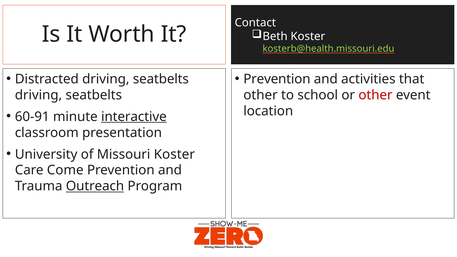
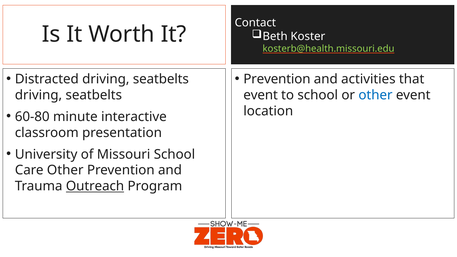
other: other -> event (261, 95)
other colour: red -> blue (375, 95)
60-91: 60-91 -> 60-80 (32, 117)
interactive underline: present -> none (134, 117)
Missouri Koster: Koster -> School (174, 154)
Care Come: Come -> Other (65, 170)
